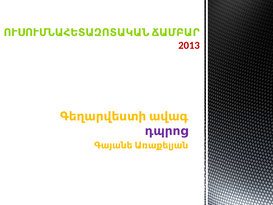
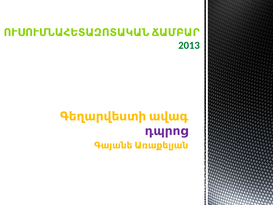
2013 colour: red -> green (189, 45)
